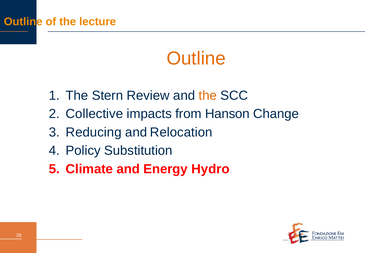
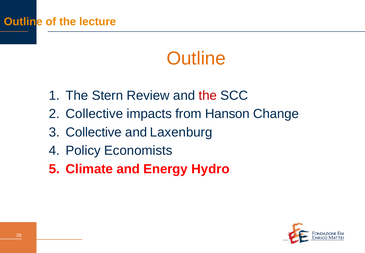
the colour: orange -> red (208, 95)
Reducing: Reducing -> Collective (94, 132)
Relocation: Relocation -> Laxenburg (181, 132)
Substitution: Substitution -> Economists (138, 150)
